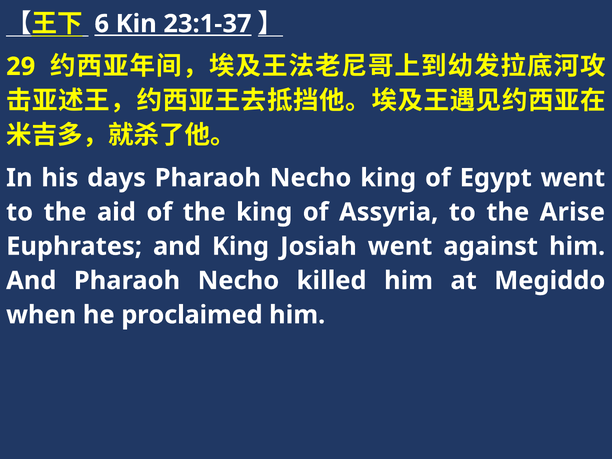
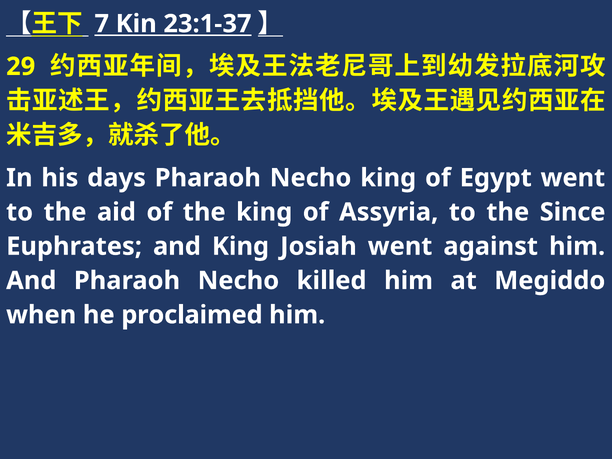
6: 6 -> 7 (102, 24)
Arise: Arise -> Since (573, 212)
